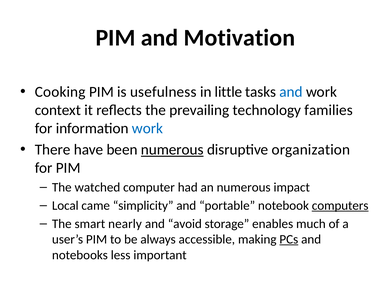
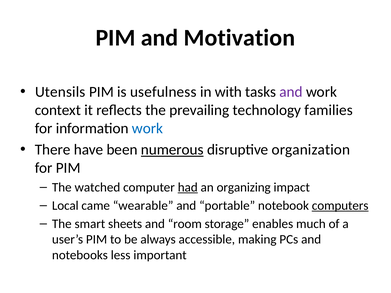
Cooking: Cooking -> Utensils (60, 92)
little: little -> with (228, 92)
and colour: blue -> purple (291, 92)
had underline: none -> present (188, 187)
an numerous: numerous -> organizing (244, 187)
simplicity: simplicity -> wearable (143, 206)
nearly: nearly -> sheets (125, 224)
avoid: avoid -> room (185, 224)
PCs underline: present -> none (289, 240)
